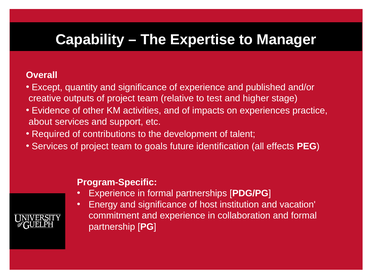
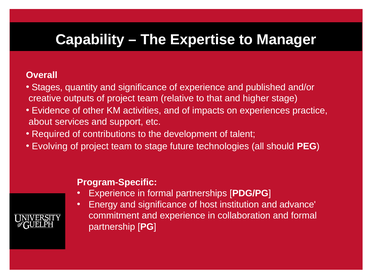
Except: Except -> Stages (47, 87)
test: test -> that (214, 98)
Services: Services -> Evolving (50, 146)
to goals: goals -> stage (156, 146)
identification: identification -> technologies (223, 146)
effects: effects -> should (280, 146)
vacation: vacation -> advance (298, 205)
